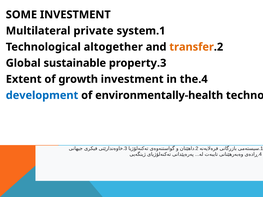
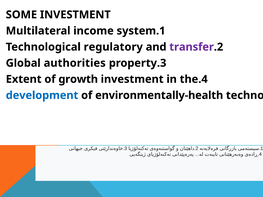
private: private -> income (94, 31)
altogether: altogether -> regulatory (113, 47)
transfer colour: orange -> purple (192, 47)
sustainable: sustainable -> authorities (75, 63)
